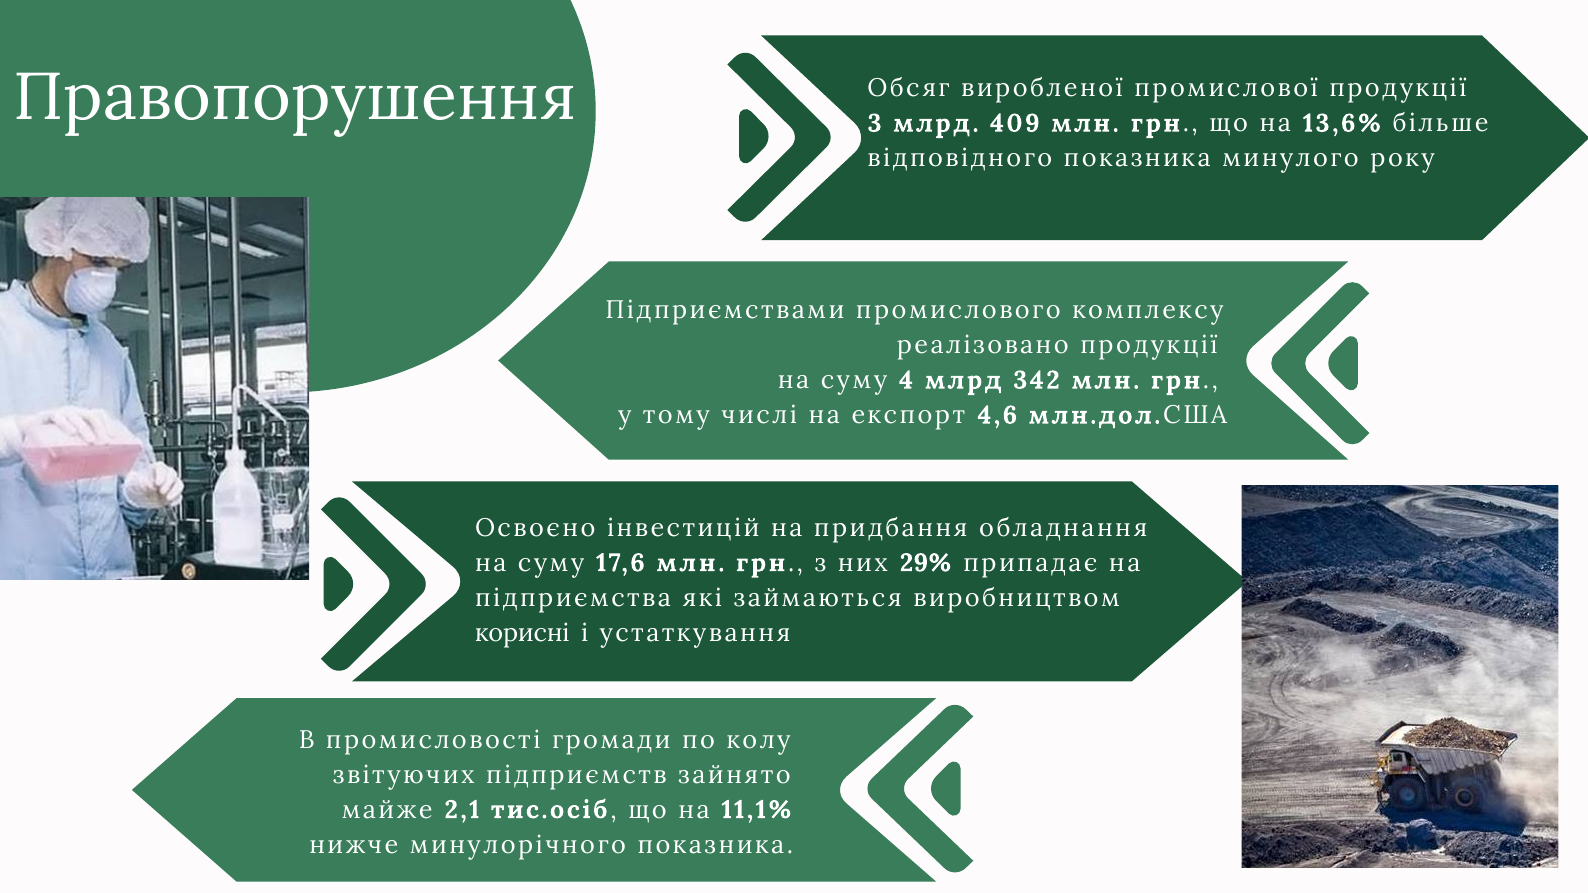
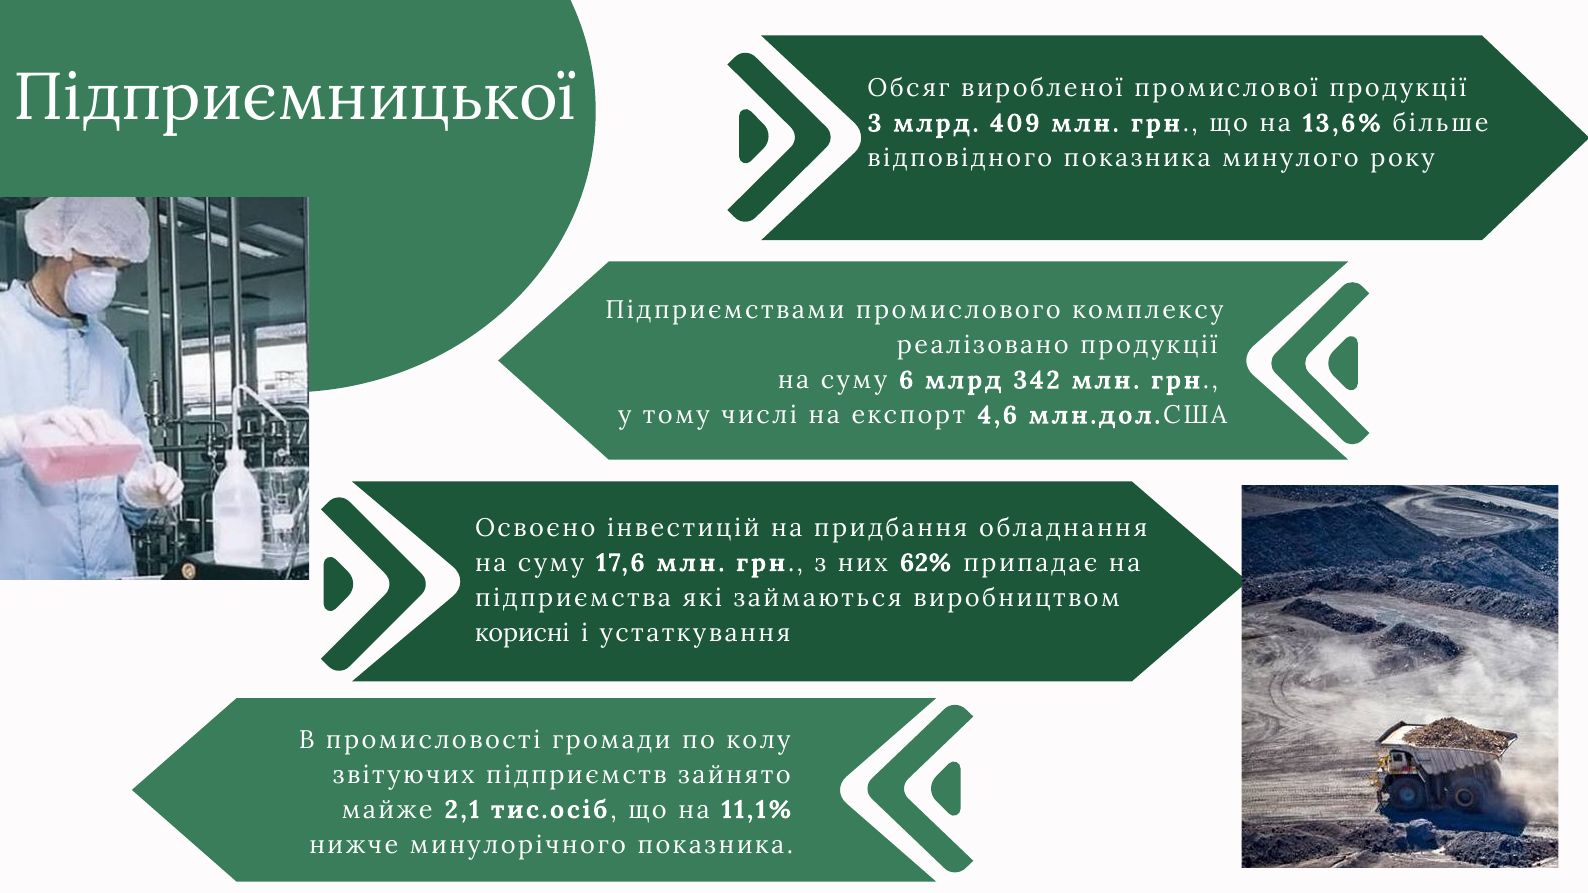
Правопорушення: Правопорушення -> Підприємницької (295, 98)
4: 4 -> 6 (906, 380)
29%: 29% -> 62% (926, 563)
